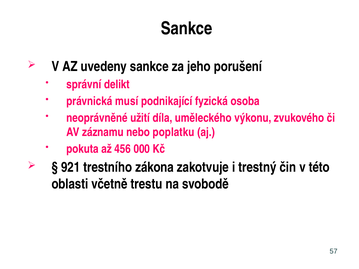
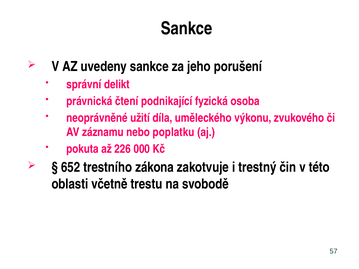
musí: musí -> čtení (127, 101)
456: 456 -> 226 (123, 149)
921: 921 -> 652 (71, 168)
